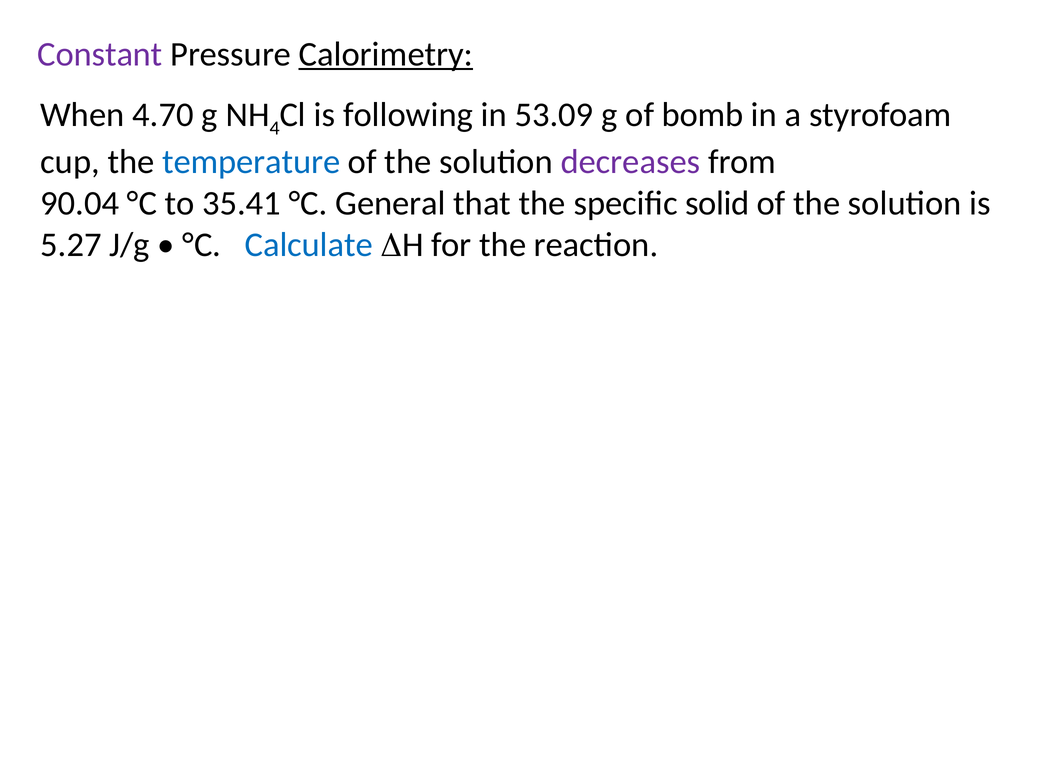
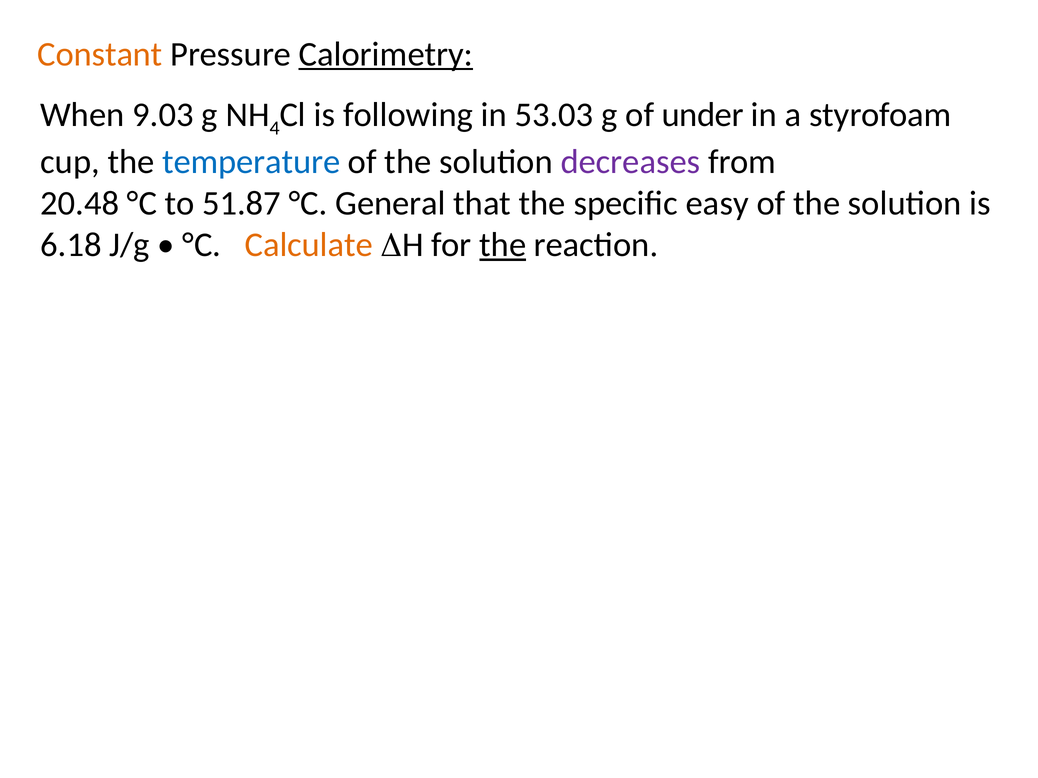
Constant colour: purple -> orange (100, 54)
4.70: 4.70 -> 9.03 (163, 115)
53.09: 53.09 -> 53.03 (554, 115)
bomb: bomb -> under (703, 115)
90.04: 90.04 -> 20.48 (80, 204)
35.41: 35.41 -> 51.87 (242, 204)
solid: solid -> easy (717, 204)
5.27: 5.27 -> 6.18 (71, 245)
Calculate colour: blue -> orange (309, 245)
the underline: none -> present (503, 245)
